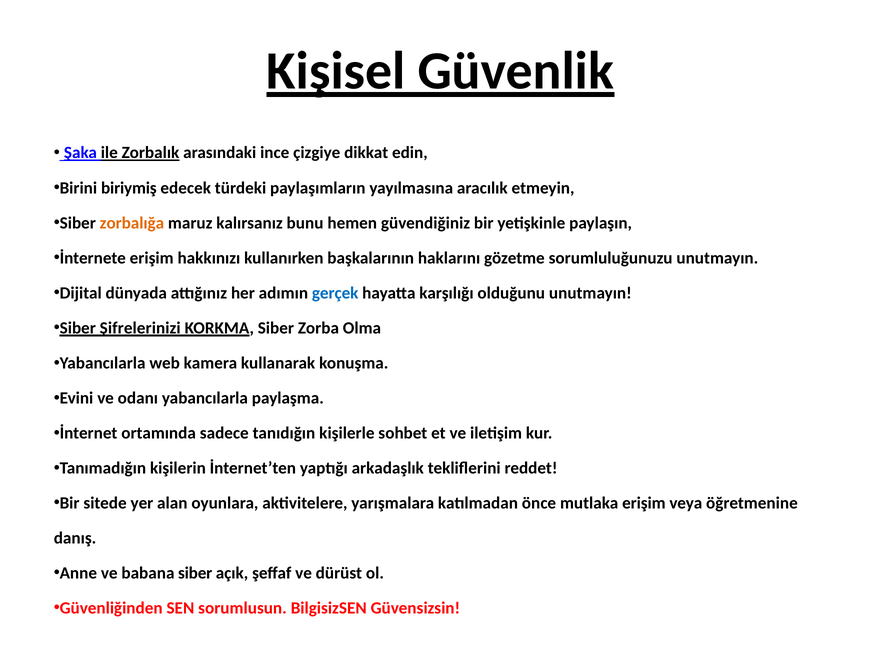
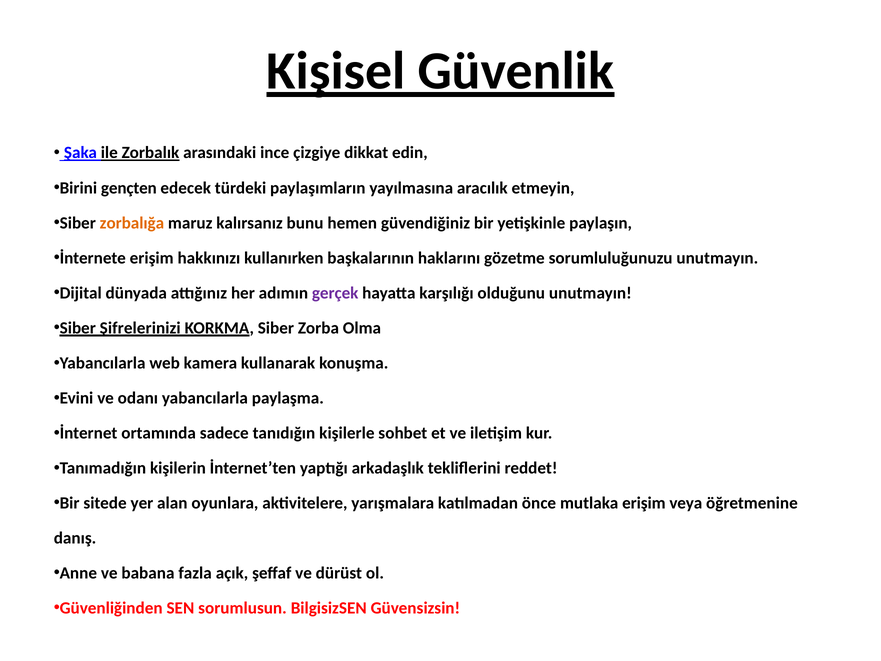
biriymiş: biriymiş -> gençten (129, 188)
gerçek colour: blue -> purple (335, 293)
babana siber: siber -> fazla (195, 573)
